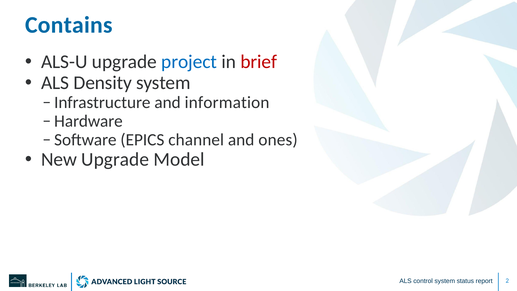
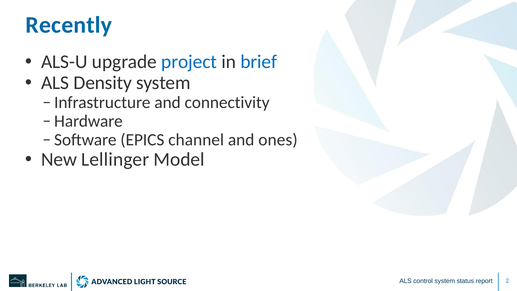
Contains: Contains -> Recently (69, 25)
brief colour: red -> blue (259, 62)
information: information -> connectivity (227, 102)
New Upgrade: Upgrade -> Lellinger (115, 159)
